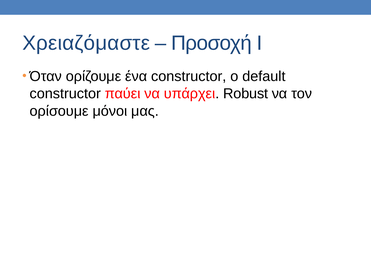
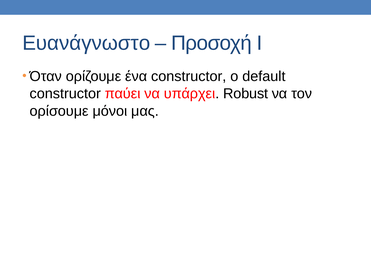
Χρειαζόμαστε: Χρειαζόμαστε -> Ευανάγνωστο (86, 43)
